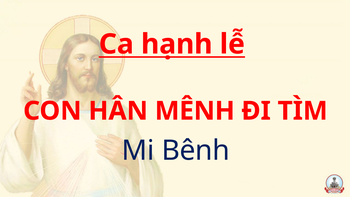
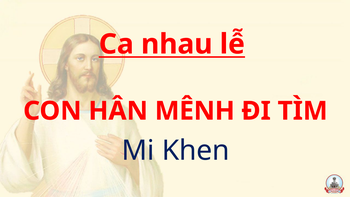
hạnh: hạnh -> nhau (177, 44)
Bênh: Bênh -> Khen (196, 150)
